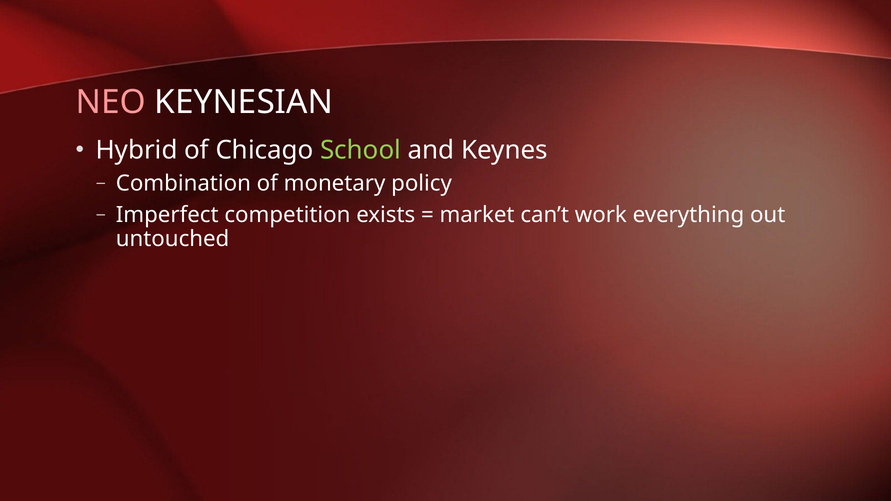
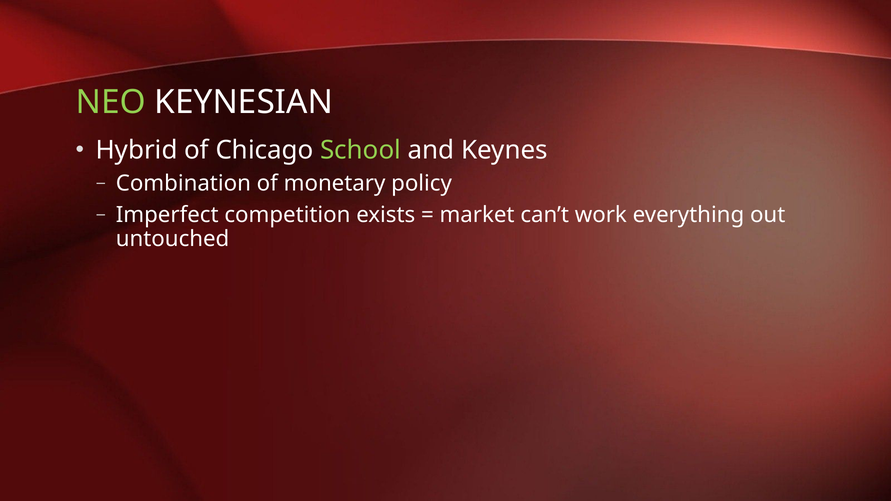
NEO colour: pink -> light green (111, 102)
